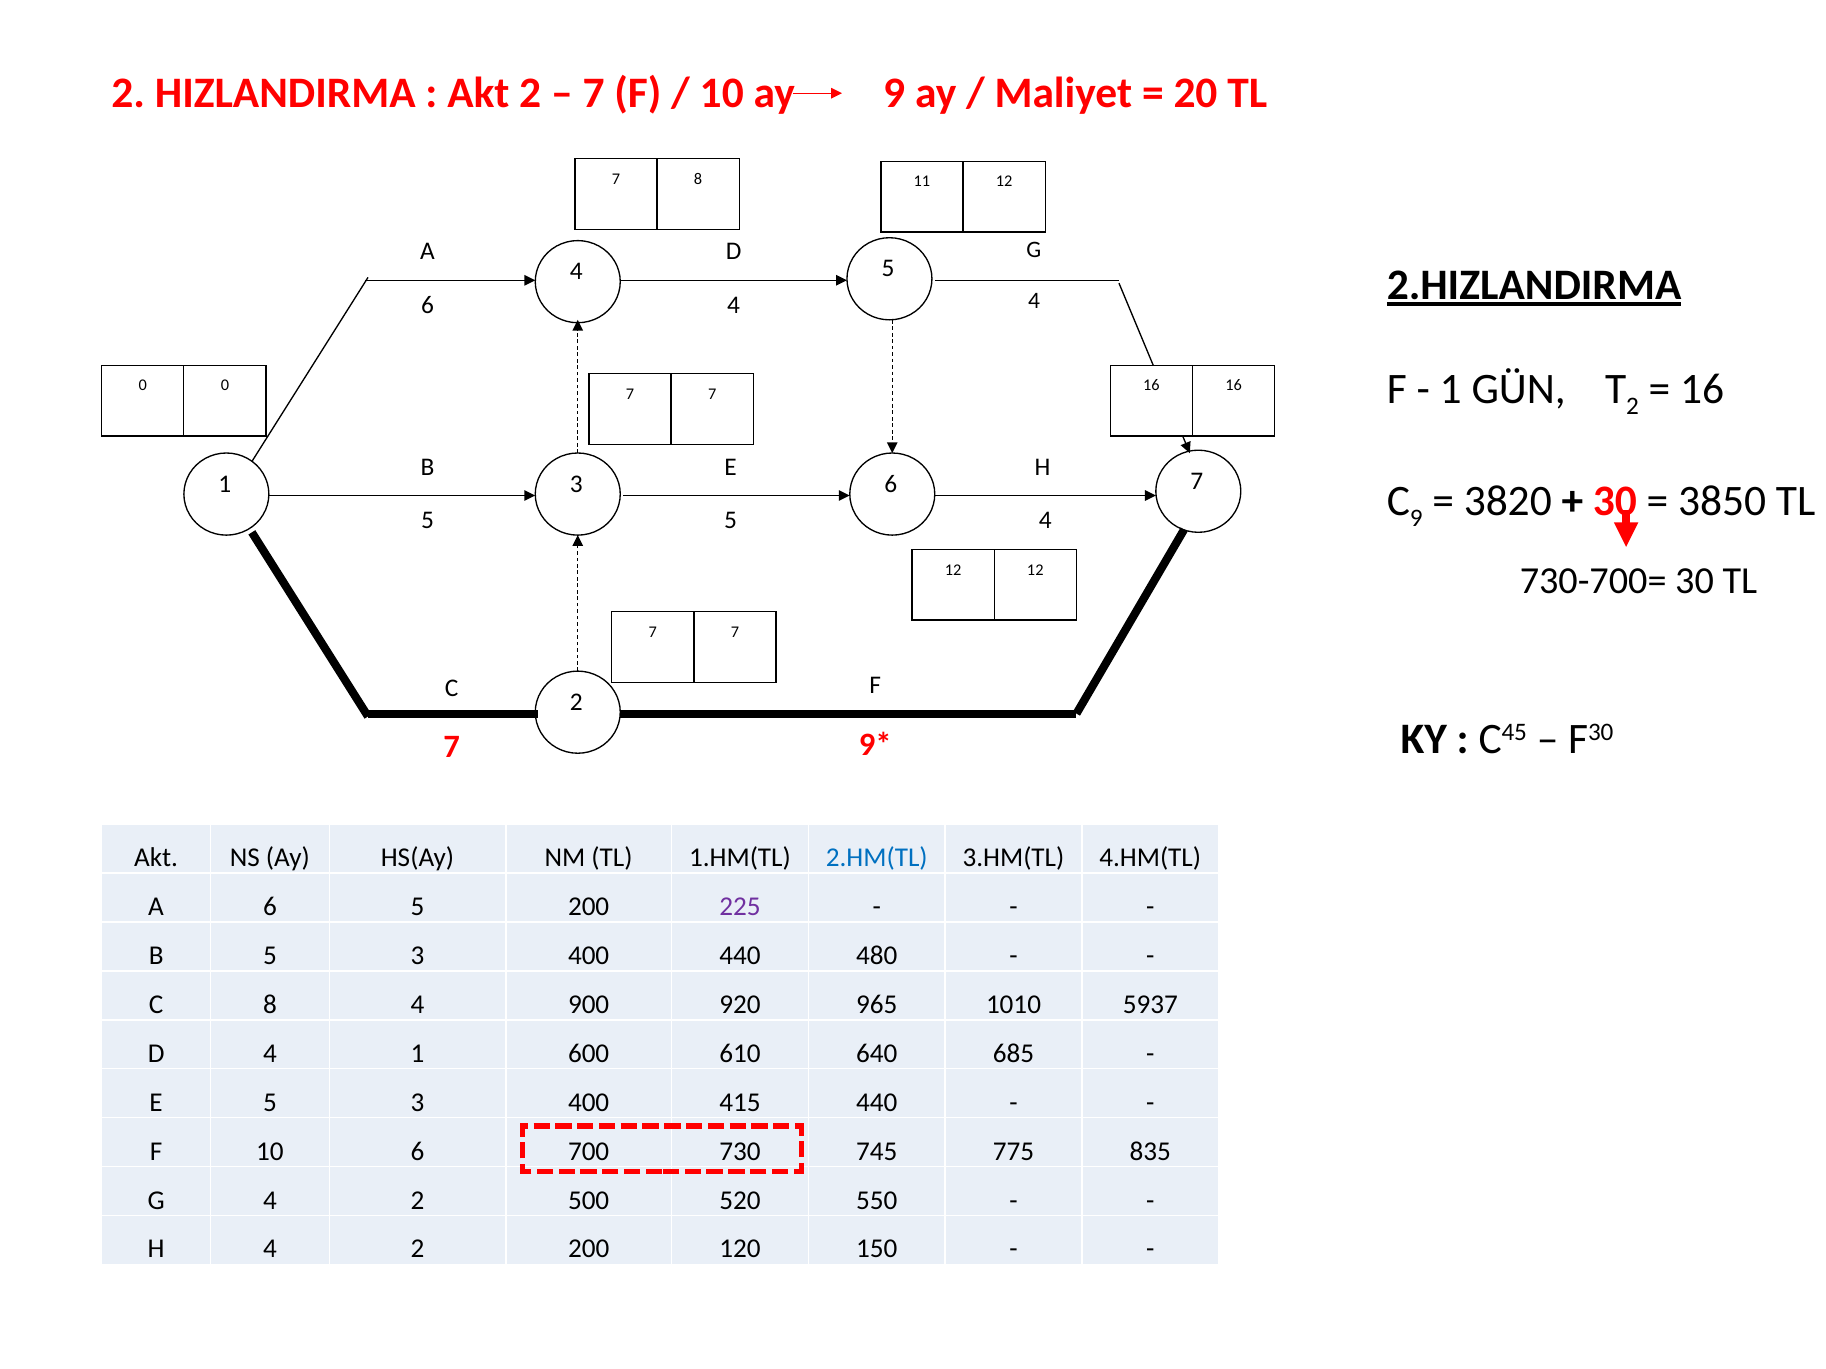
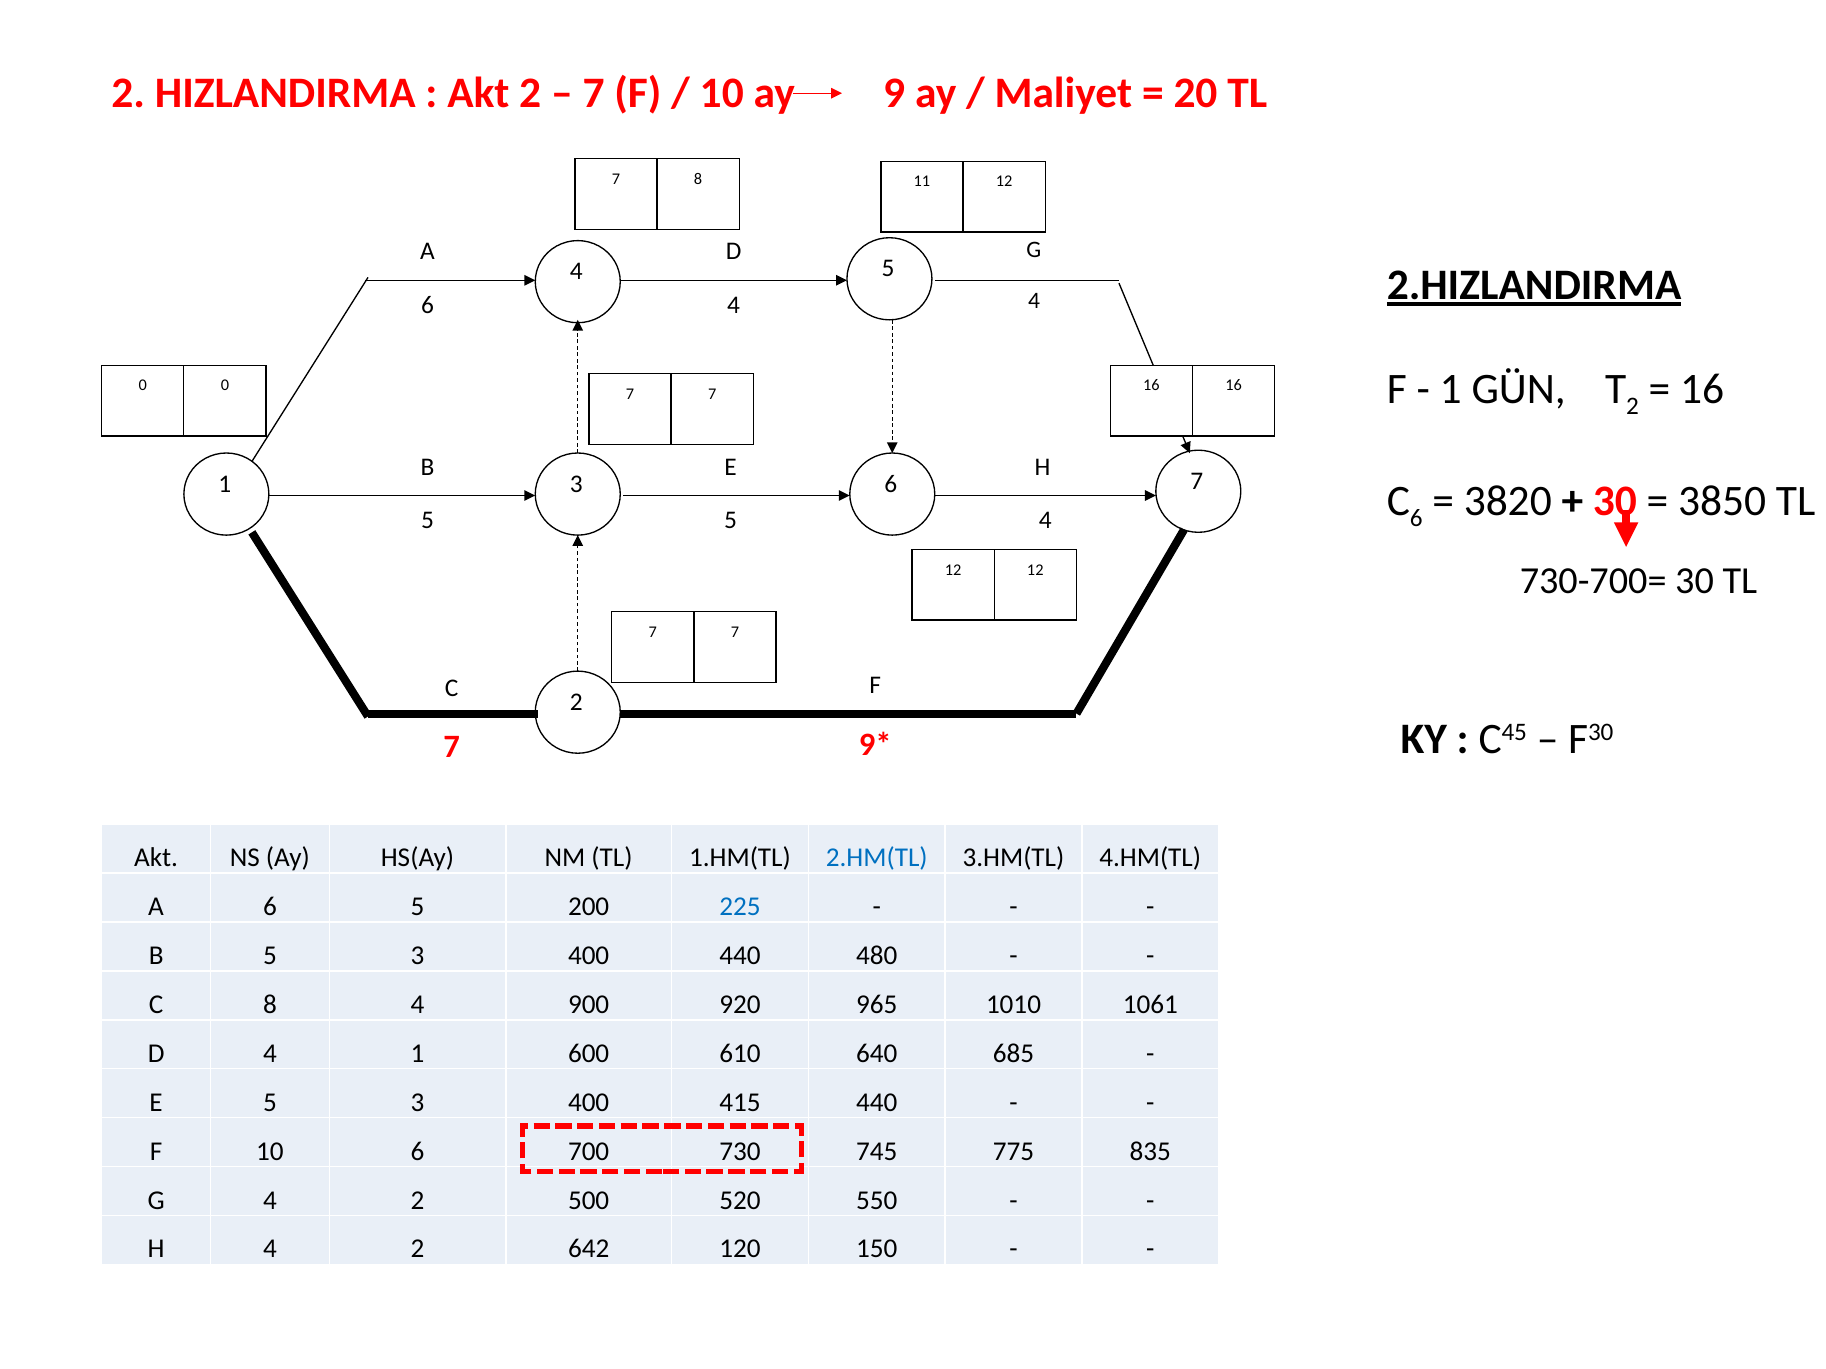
C 9: 9 -> 6 (1416, 518)
225 colour: purple -> blue (740, 907)
5937: 5937 -> 1061 (1150, 1005)
2 200: 200 -> 642 (589, 1249)
